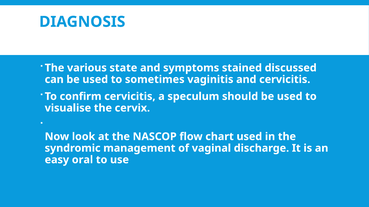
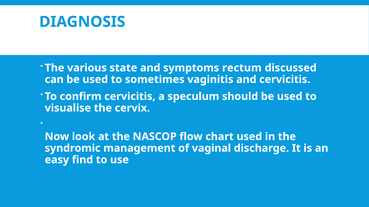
stained: stained -> rectum (242, 68)
oral: oral -> find (82, 160)
